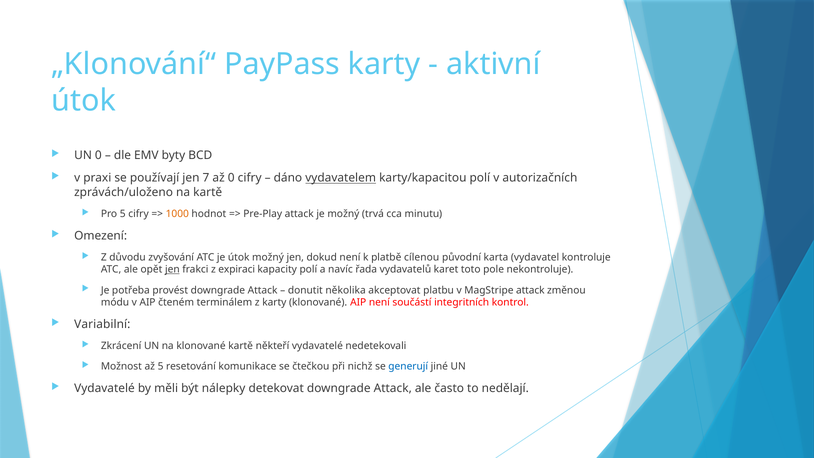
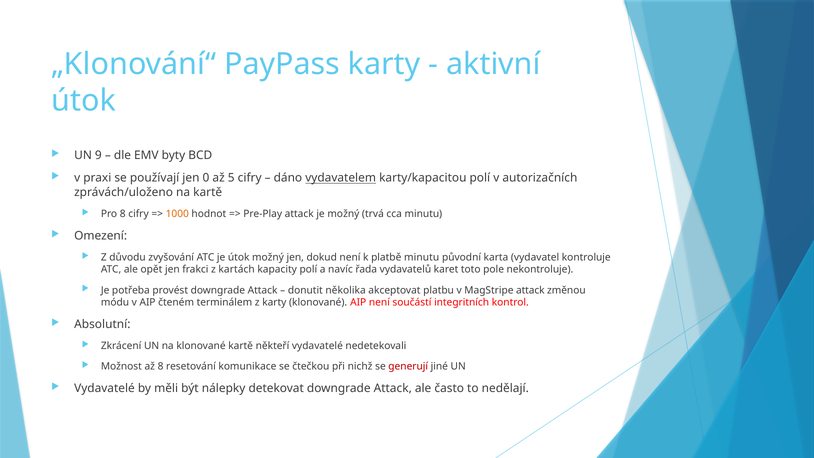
UN 0: 0 -> 9 (98, 155)
7: 7 -> 0 (206, 178)
až 0: 0 -> 5 (231, 178)
Pro 5: 5 -> 8 (123, 214)
platbě cílenou: cílenou -> minutu (422, 257)
jen underline: present -> none (172, 269)
expiraci: expiraci -> kartách (237, 269)
Variabilní: Variabilní -> Absolutní (102, 324)
až 5: 5 -> 8 (161, 367)
generují colour: blue -> red (408, 367)
